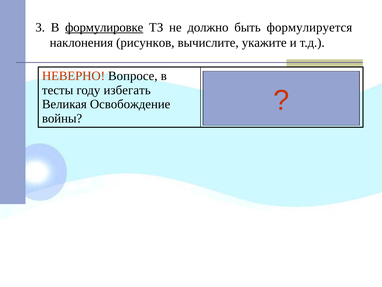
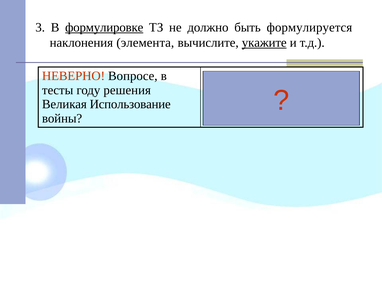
рисунков: рисунков -> элемента (145, 43)
укажите underline: none -> present (264, 43)
избегать: избегать -> решения (127, 90)
Освобождение: Освобождение -> Использование (130, 104)
